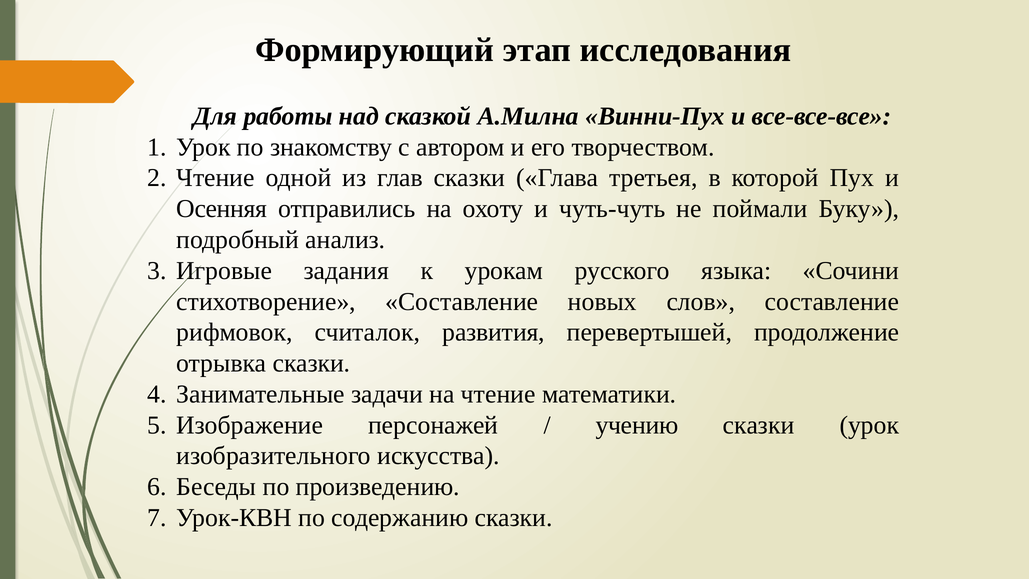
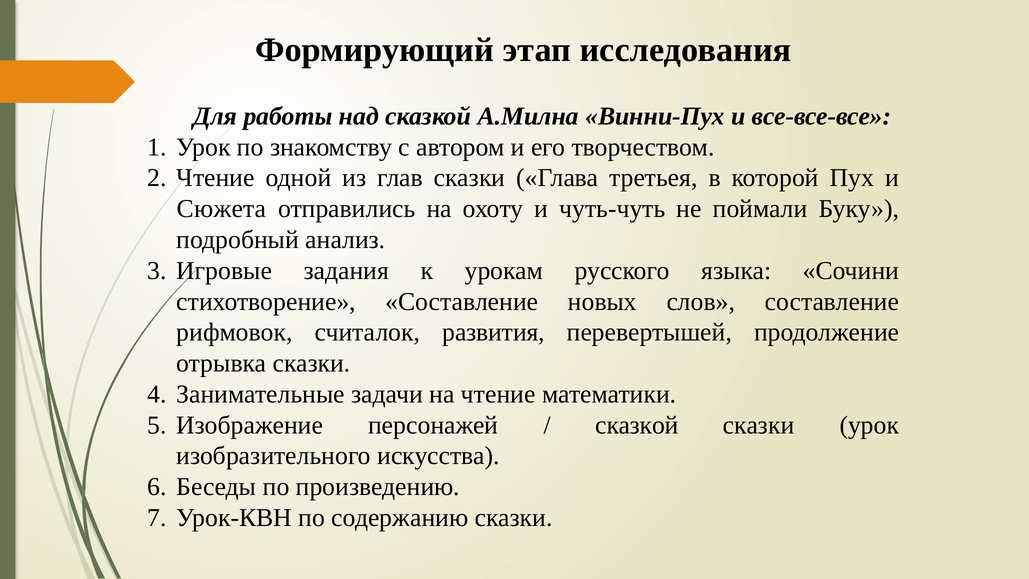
Осенняя: Осенняя -> Сюжета (222, 209)
учению: учению -> сказкой (637, 425)
